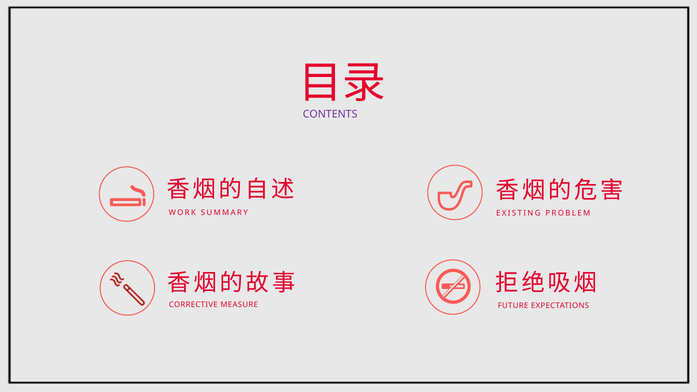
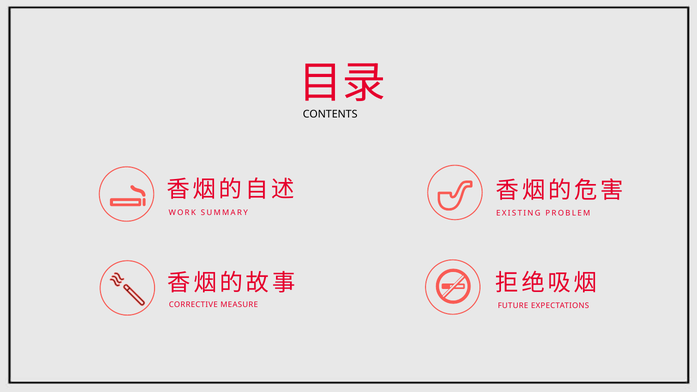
CONTENTS colour: purple -> black (330, 114)
